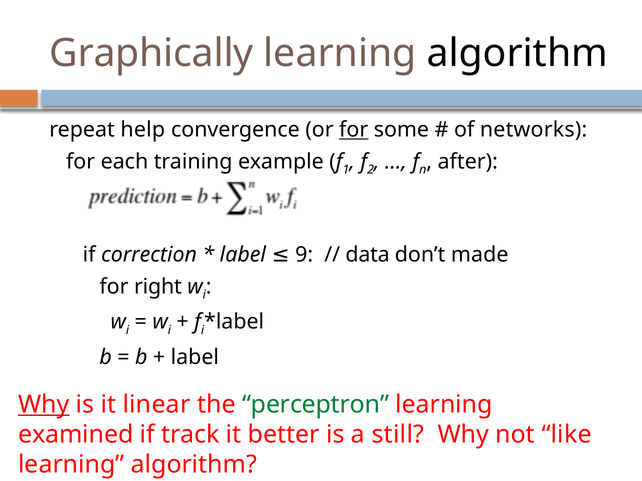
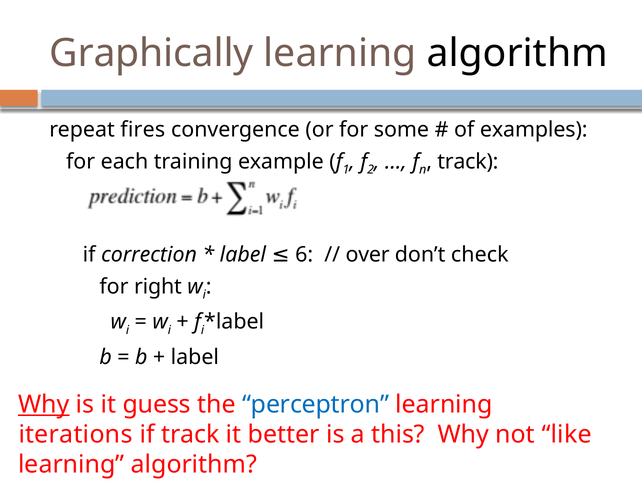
help: help -> fires (143, 130)
for underline: present -> none (354, 130)
networks: networks -> examples (534, 130)
after: after -> track (468, 162)
9: 9 -> 6 (304, 255)
data: data -> over (368, 255)
made: made -> check (480, 255)
linear: linear -> guess (157, 405)
perceptron colour: green -> blue (316, 405)
examined: examined -> iterations (76, 435)
still: still -> this (398, 435)
